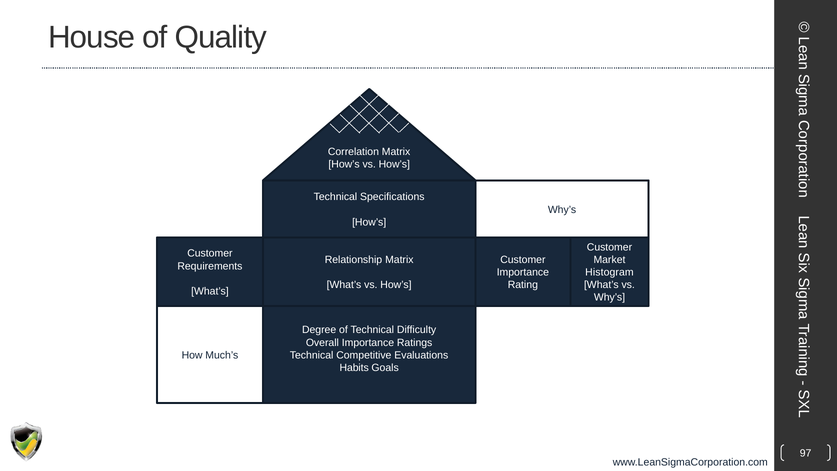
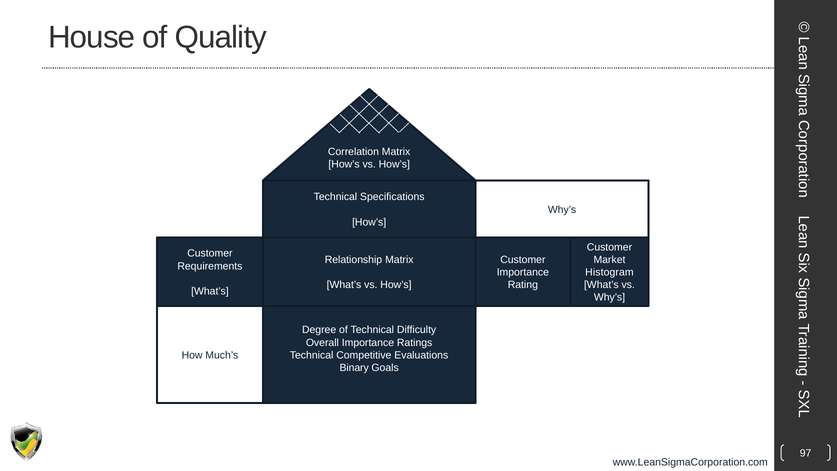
Habits: Habits -> Binary (354, 368)
